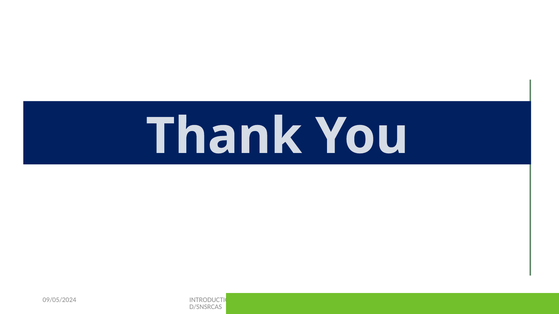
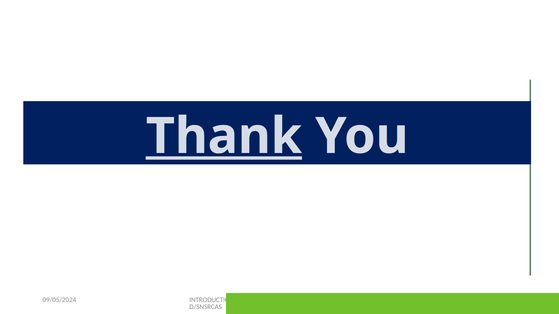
Thank underline: none -> present (224, 136)
